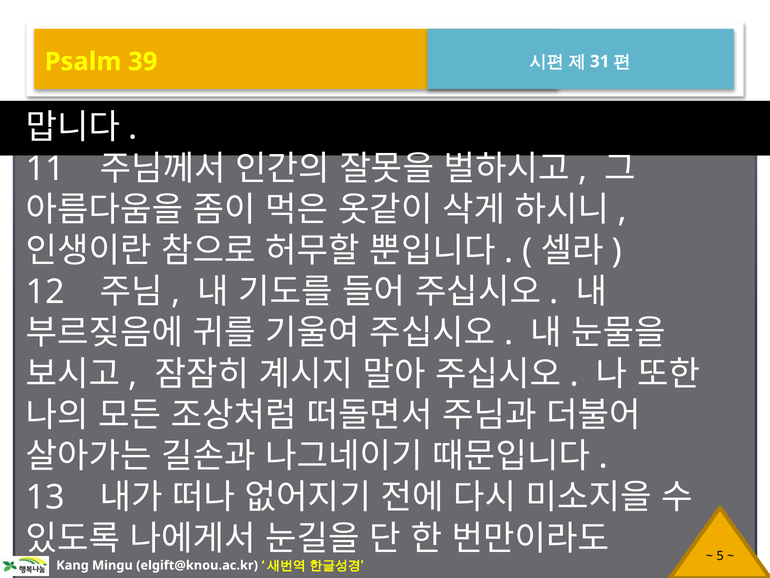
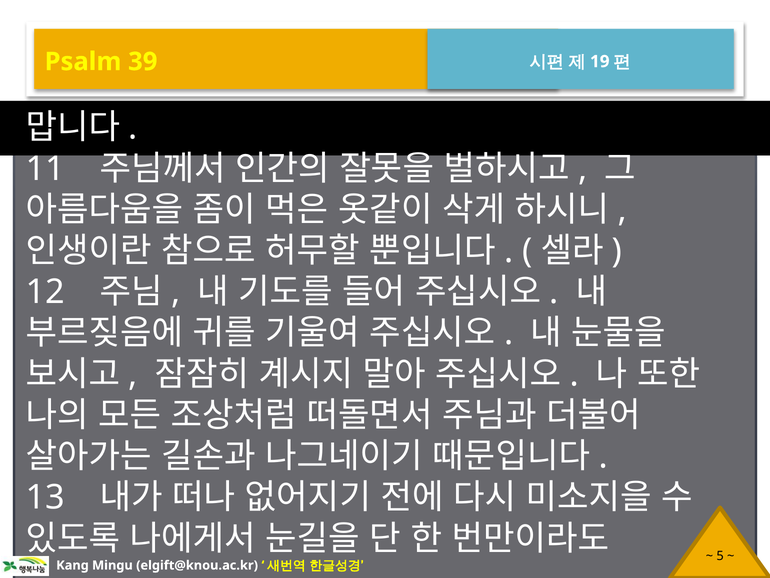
31: 31 -> 19 (600, 61)
